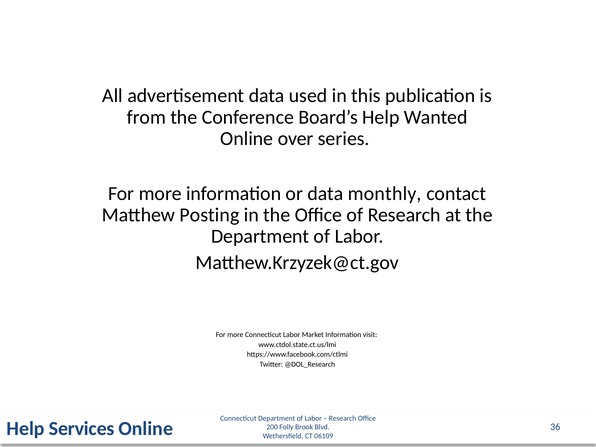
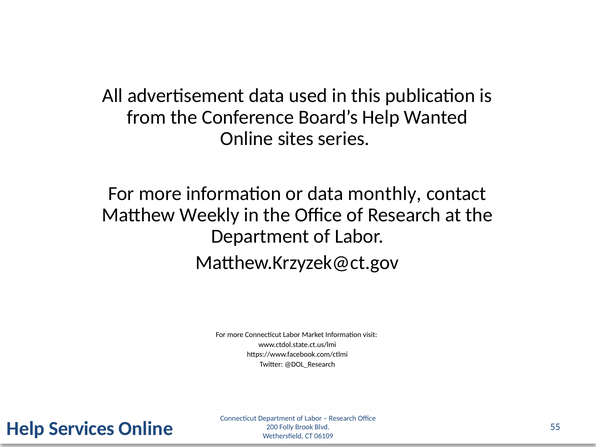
over: over -> sites (296, 139)
Posting: Posting -> Weekly (210, 215)
36: 36 -> 55 (555, 427)
